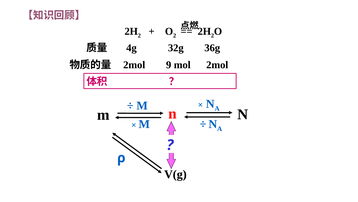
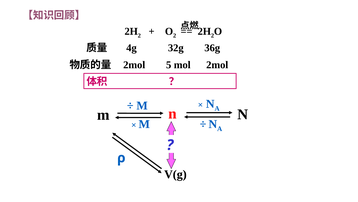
9: 9 -> 5 (169, 65)
